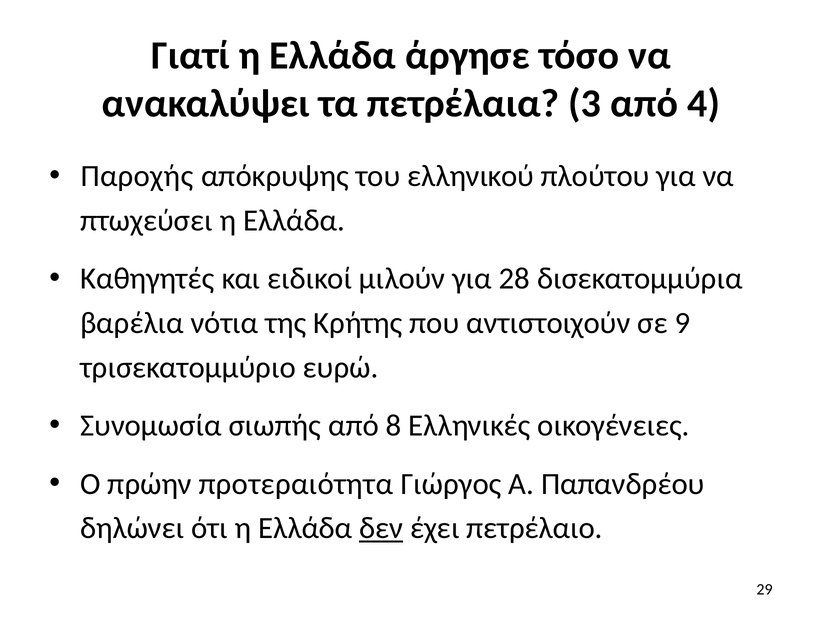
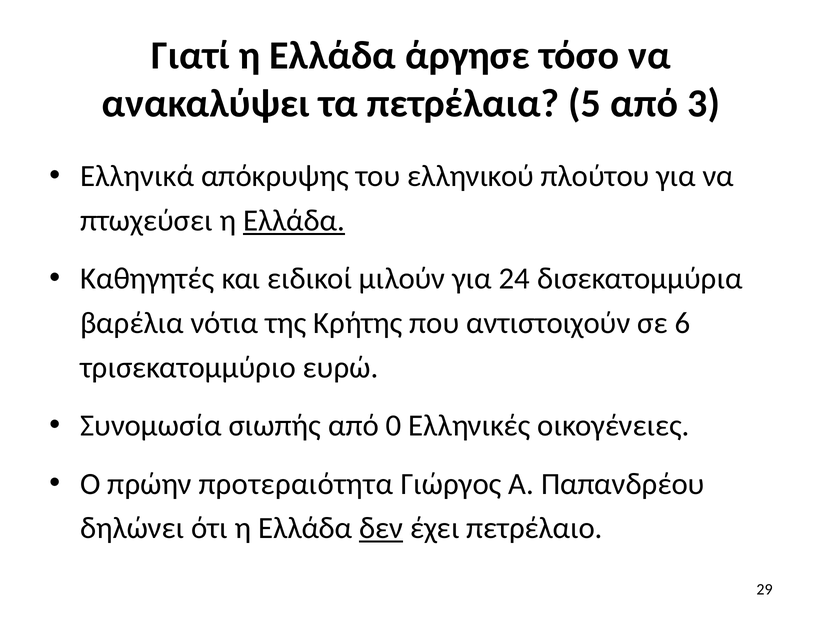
3: 3 -> 5 (585, 104)
4: 4 -> 3 (704, 104)
Παροχής: Παροχής -> Ελληνικά (137, 176)
Ελλάδα underline: none -> present (294, 220)
28: 28 -> 24 (514, 278)
9: 9 -> 6 (683, 323)
8: 8 -> 0 (394, 425)
